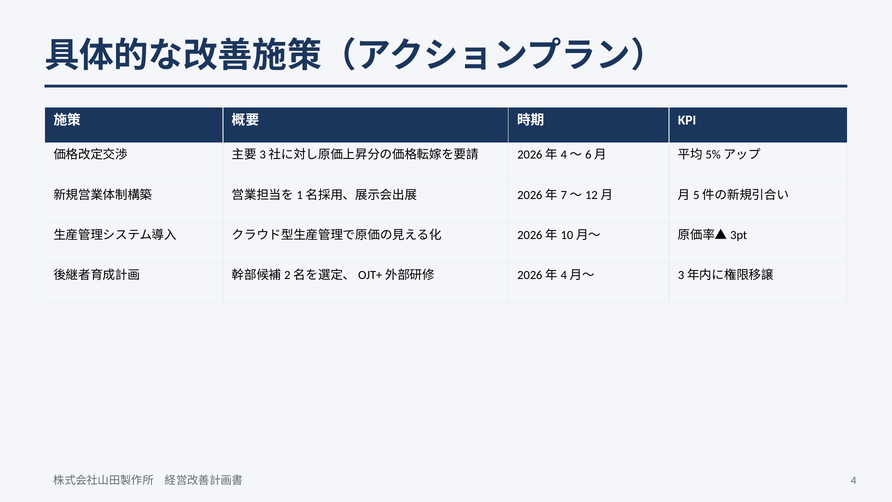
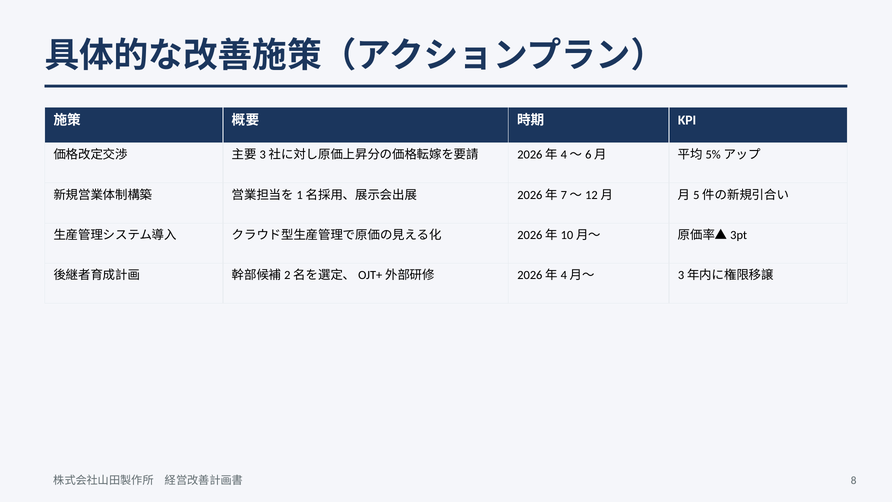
4: 4 -> 8 (854, 480)
